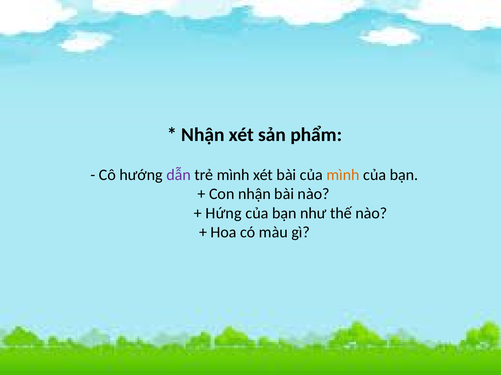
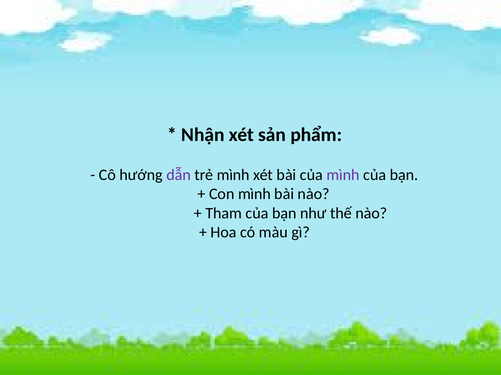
mình colour: orange -> purple (343, 175)
Con nhận: nhận -> mình (254, 194)
Hứng: Hứng -> Tham (224, 214)
